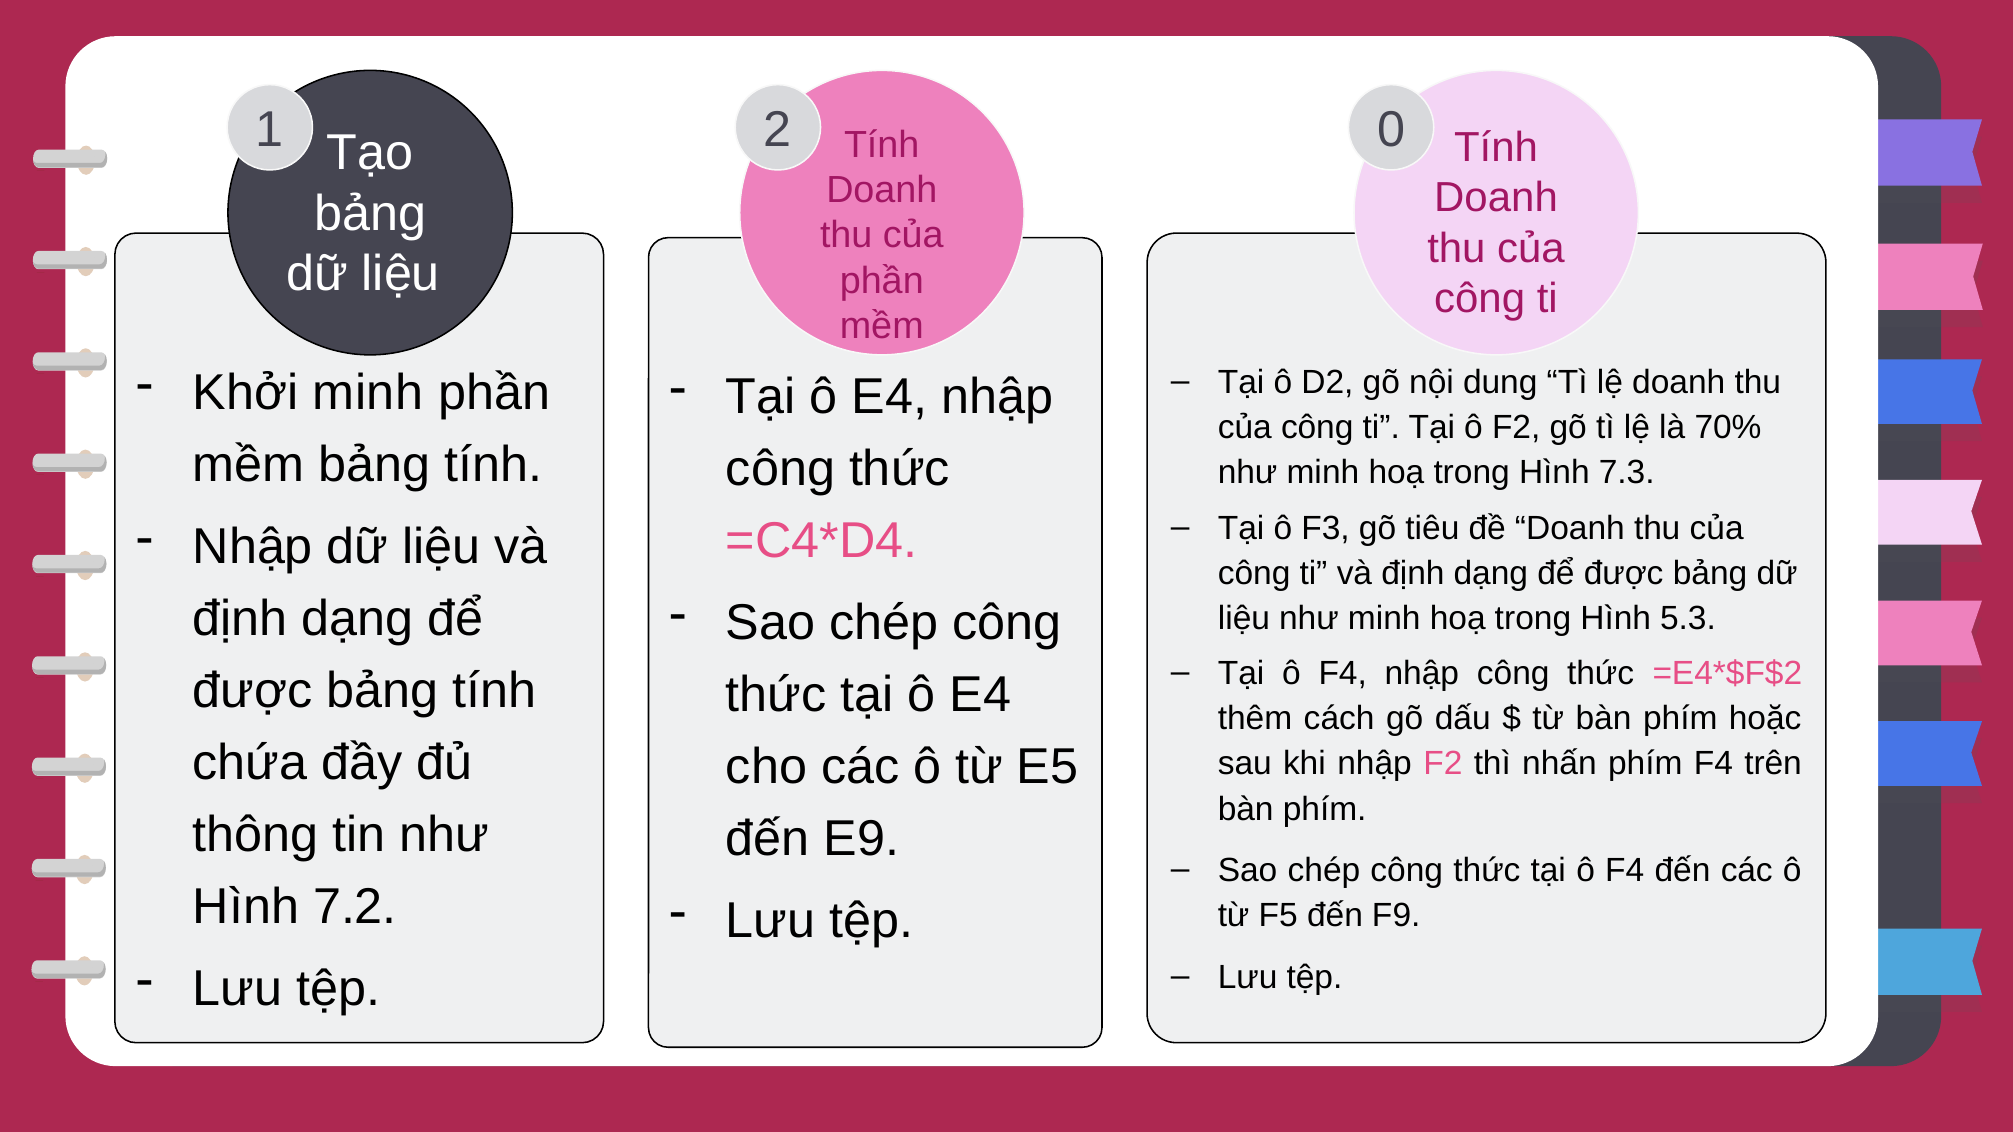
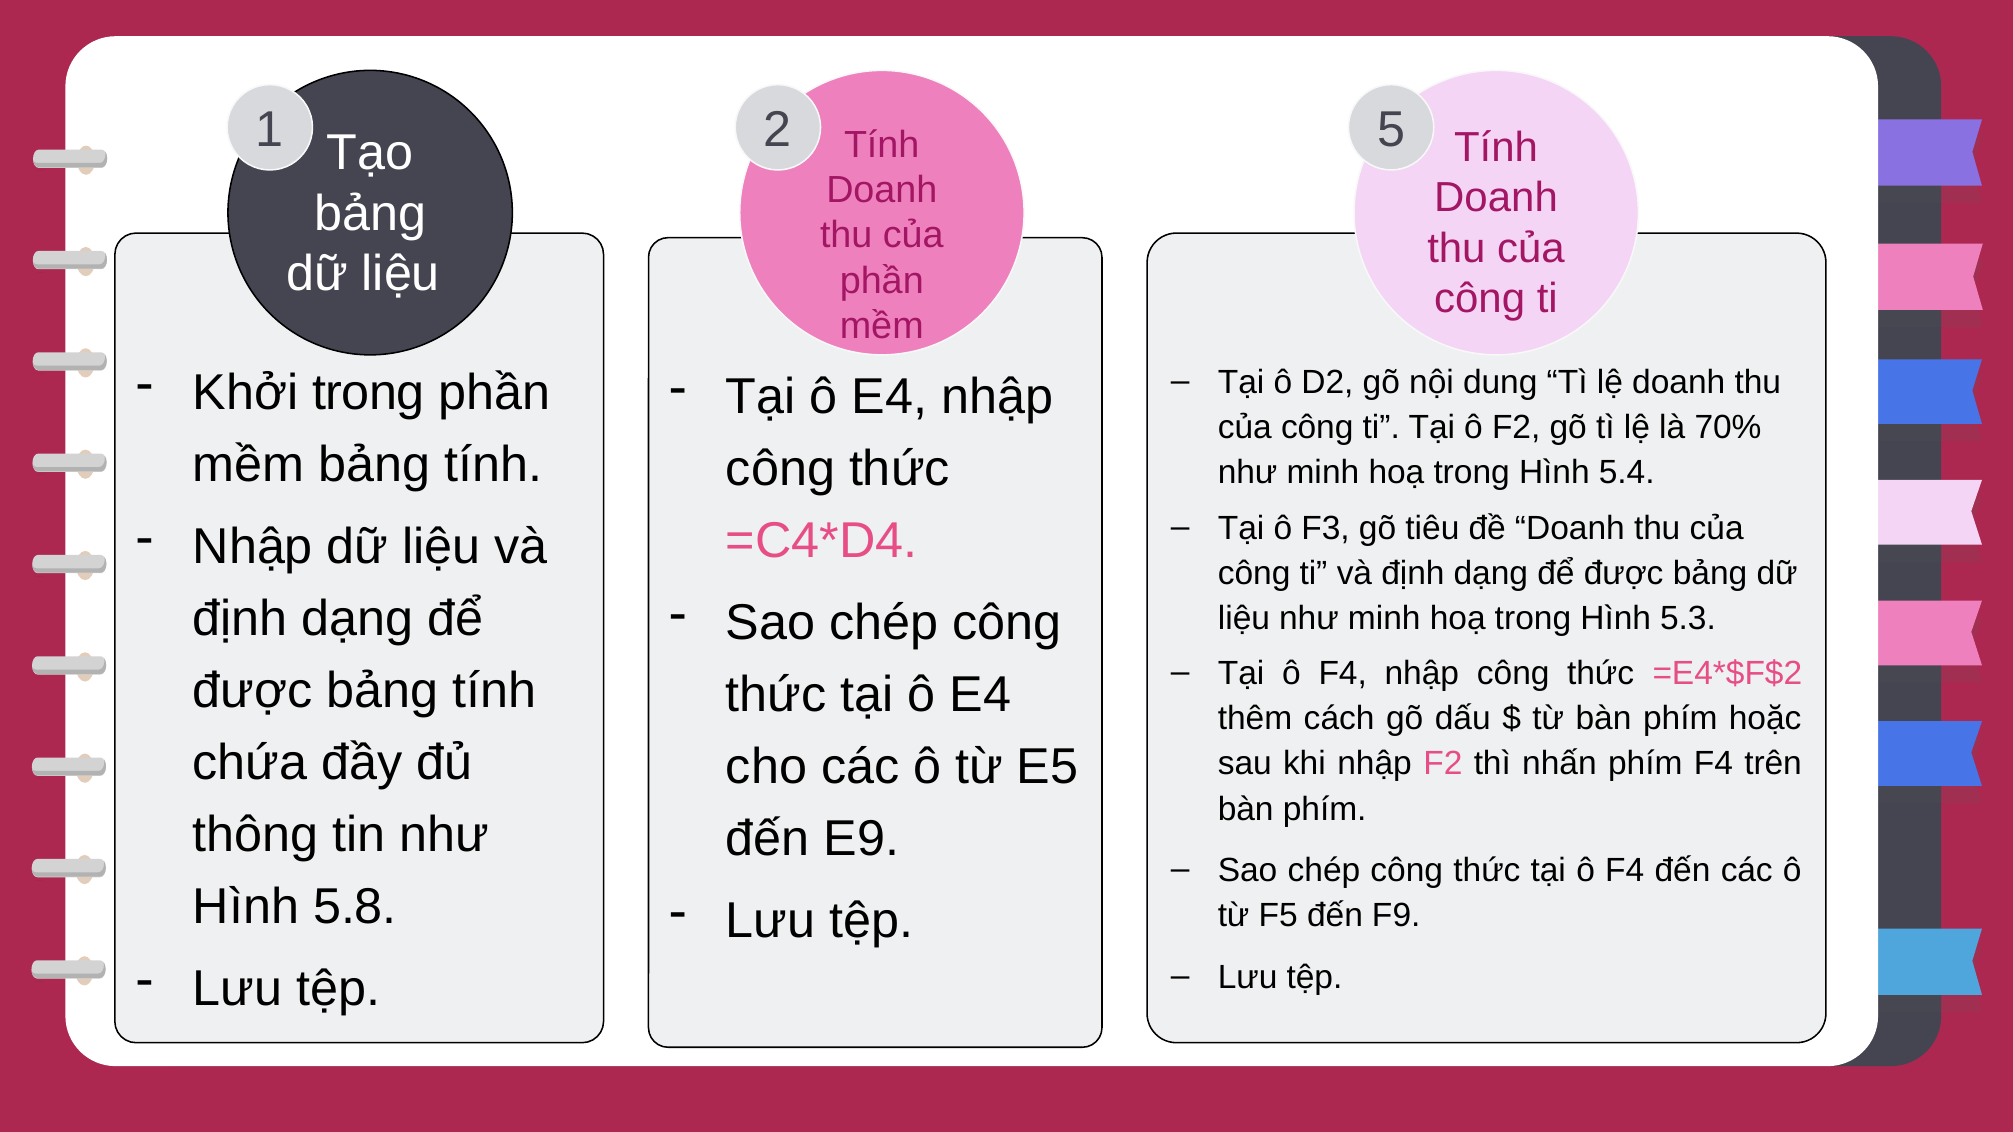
0: 0 -> 5 (1391, 130)
Khởi minh: minh -> trong (369, 393)
7.3: 7.3 -> 5.4 (1627, 473)
7.2: 7.2 -> 5.8 (355, 907)
